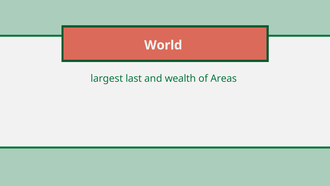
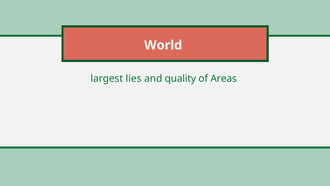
last: last -> lies (134, 78)
wealth: wealth -> quality (180, 78)
